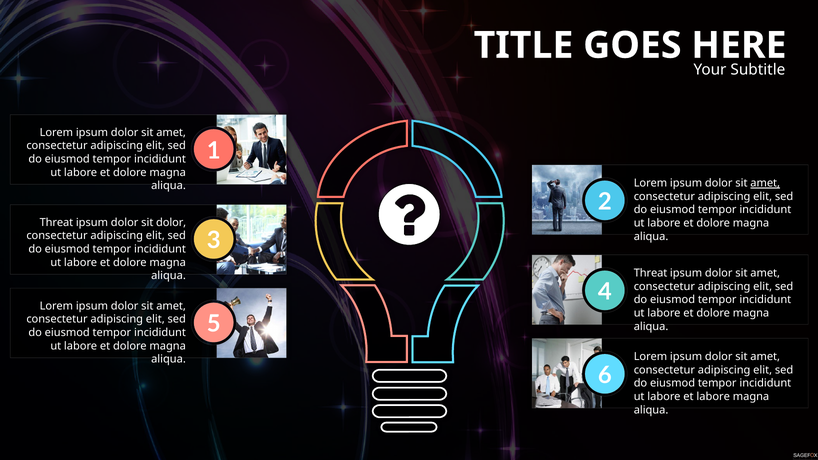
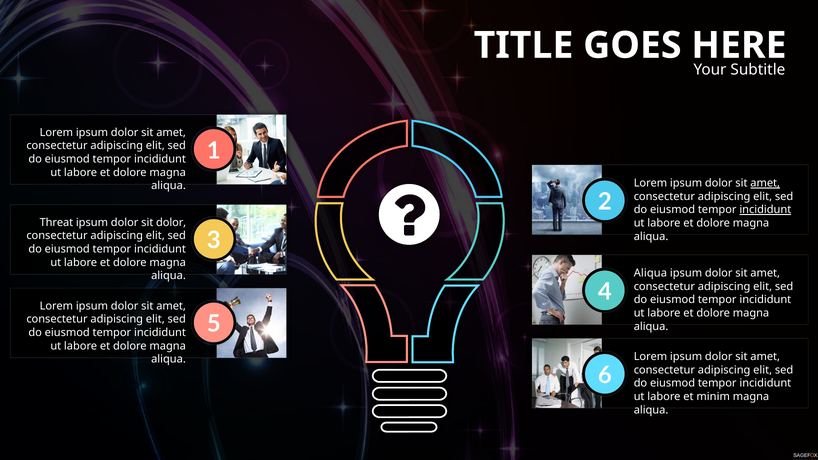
incididunt underline: none -> present (765, 210)
Threat: Threat -> Aliqua (650, 273)
et labore: labore -> minim (713, 397)
